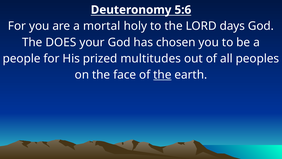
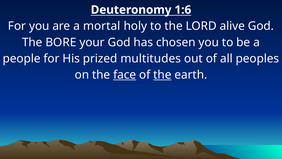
5:6: 5:6 -> 1:6 (183, 10)
days: days -> alive (232, 26)
DOES: DOES -> BORE (61, 42)
face underline: none -> present (125, 75)
